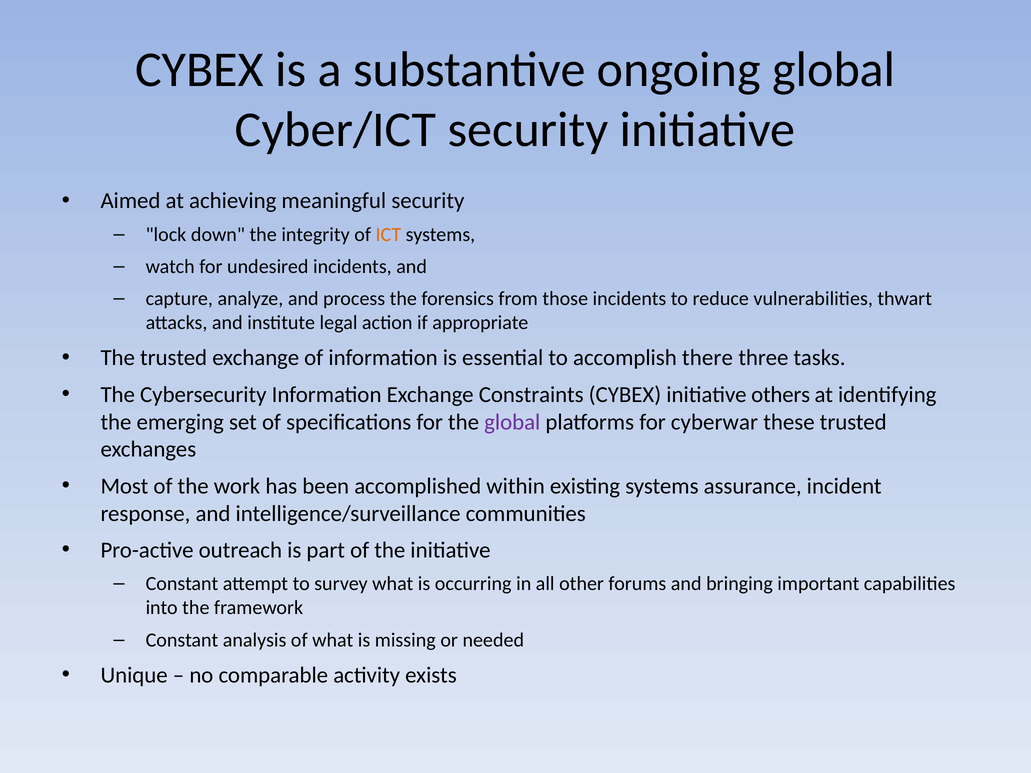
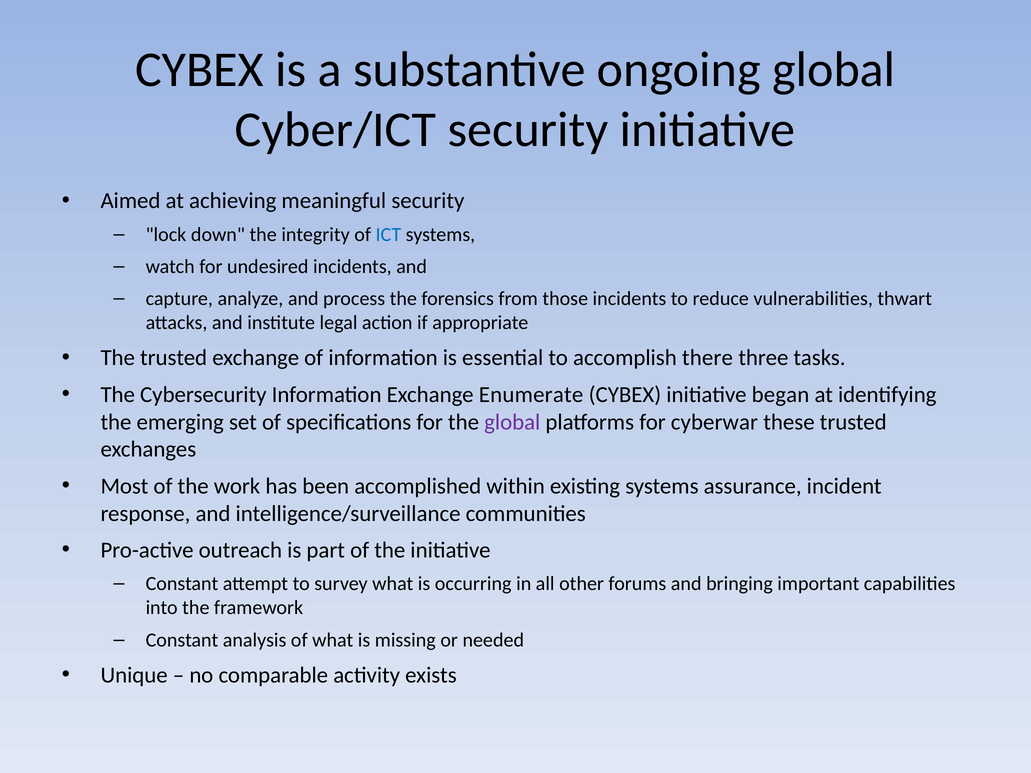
ICT colour: orange -> blue (388, 235)
Constraints: Constraints -> Enumerate (531, 395)
others: others -> began (780, 395)
